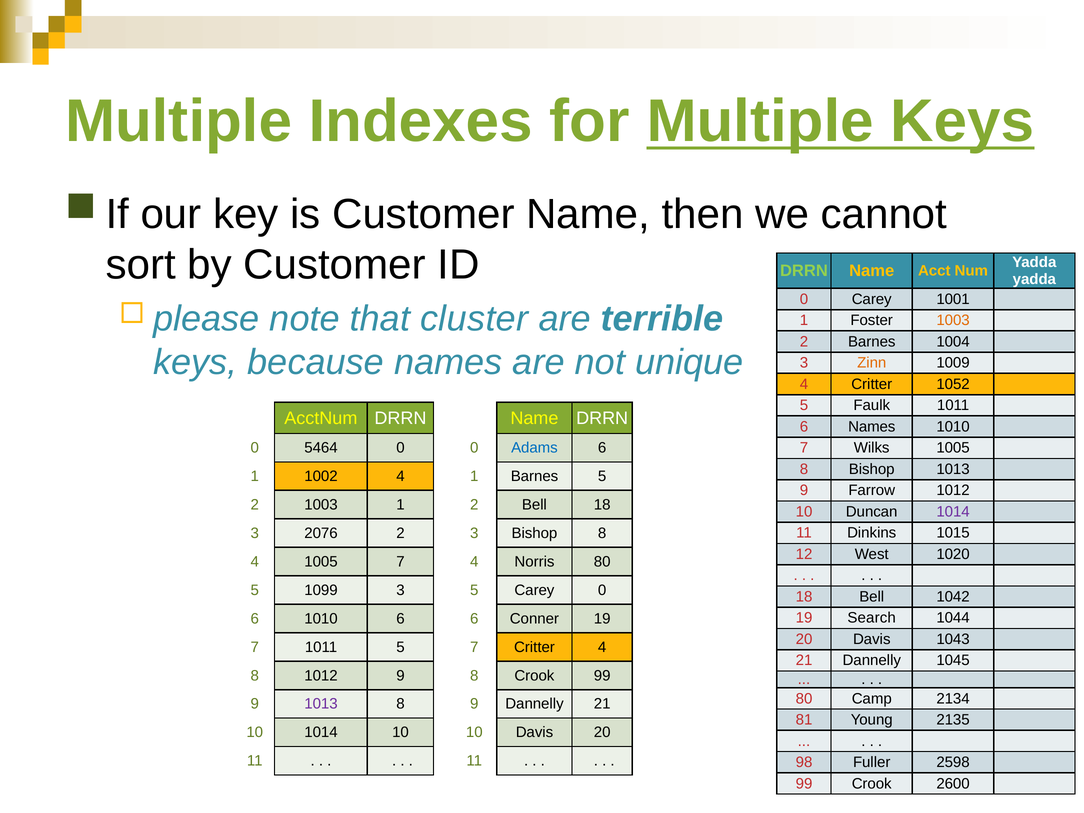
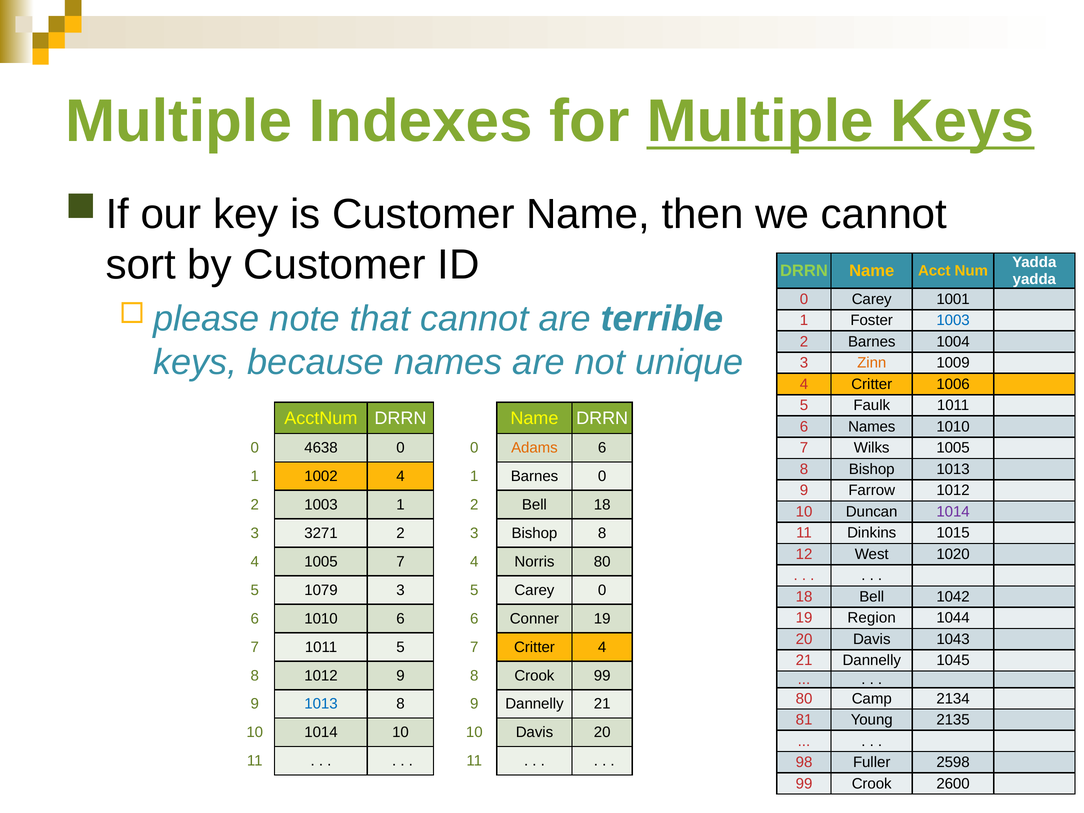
that cluster: cluster -> cannot (474, 319)
1003 colour: orange -> blue (953, 320)
1052: 1052 -> 1006 (953, 384)
5464: 5464 -> 4638 (321, 448)
Adams colour: blue -> orange (534, 448)
Barnes 5: 5 -> 0 (602, 476)
2076: 2076 -> 3271 (321, 533)
1099: 1099 -> 1079 (321, 590)
Search: Search -> Region (872, 618)
1013 colour: purple -> blue (321, 704)
